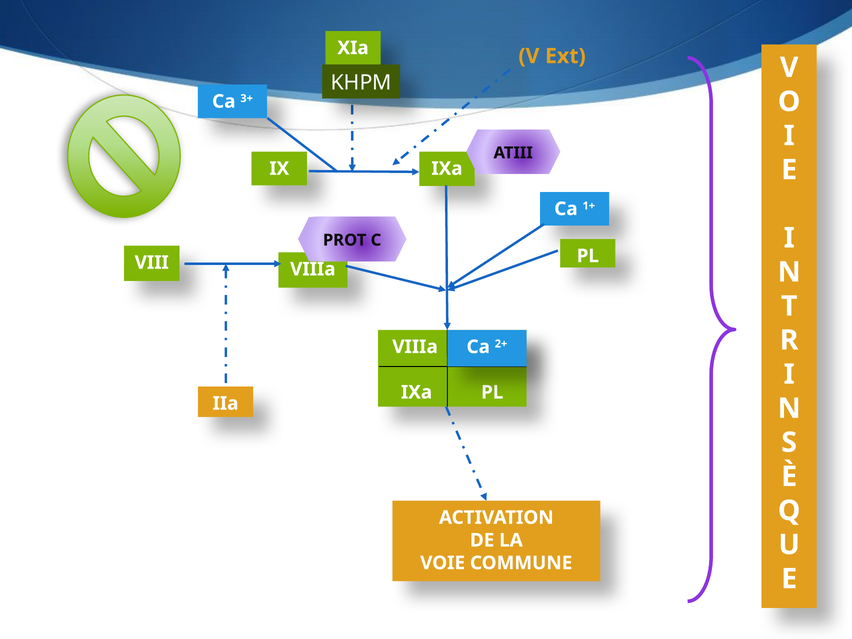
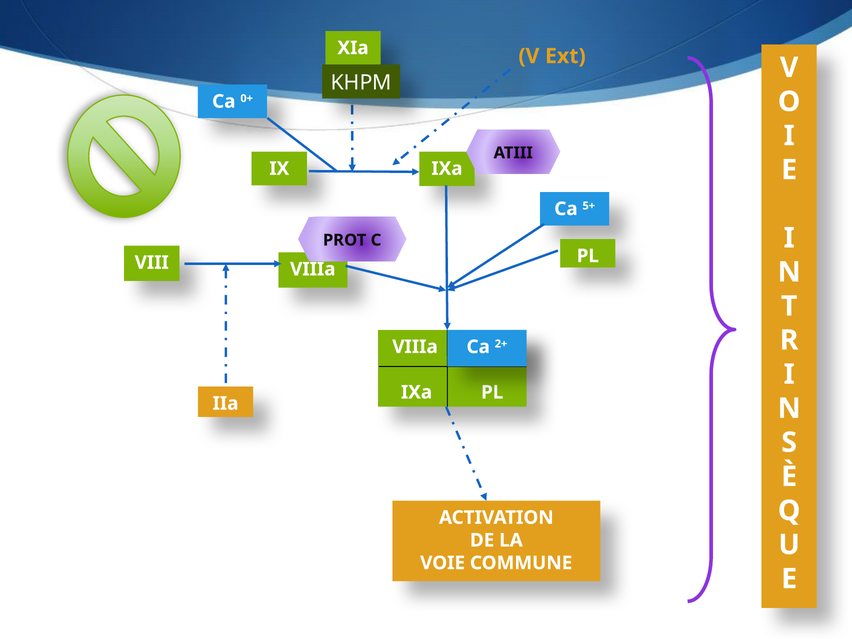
3+: 3+ -> 0+ (247, 98)
1+: 1+ -> 5+ (589, 206)
